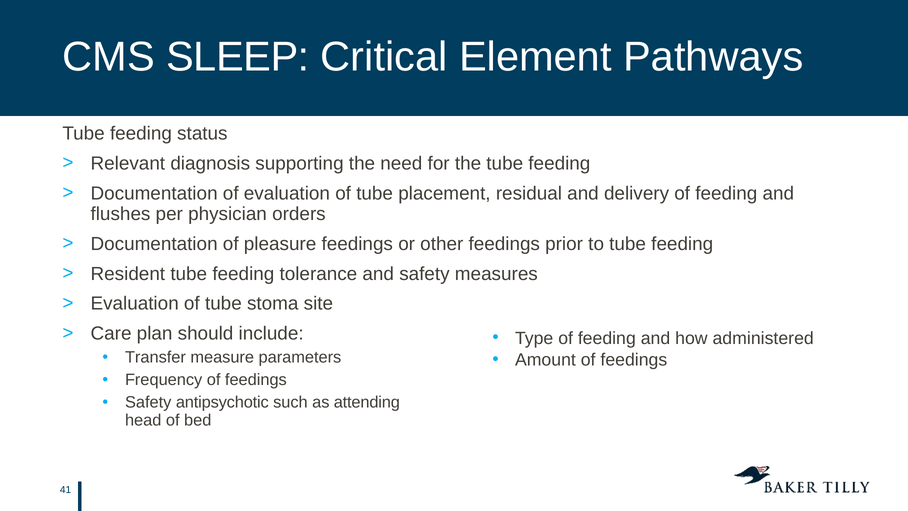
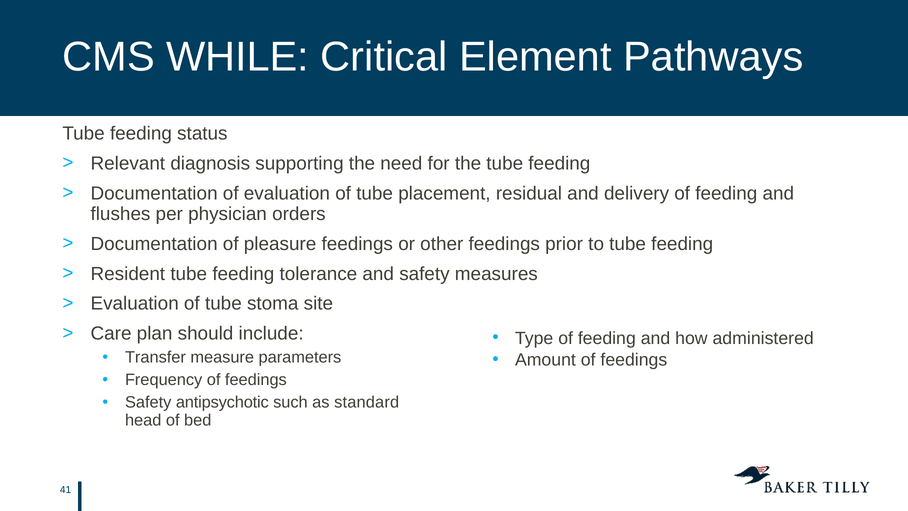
SLEEP: SLEEP -> WHILE (238, 57)
attending: attending -> standard (367, 402)
